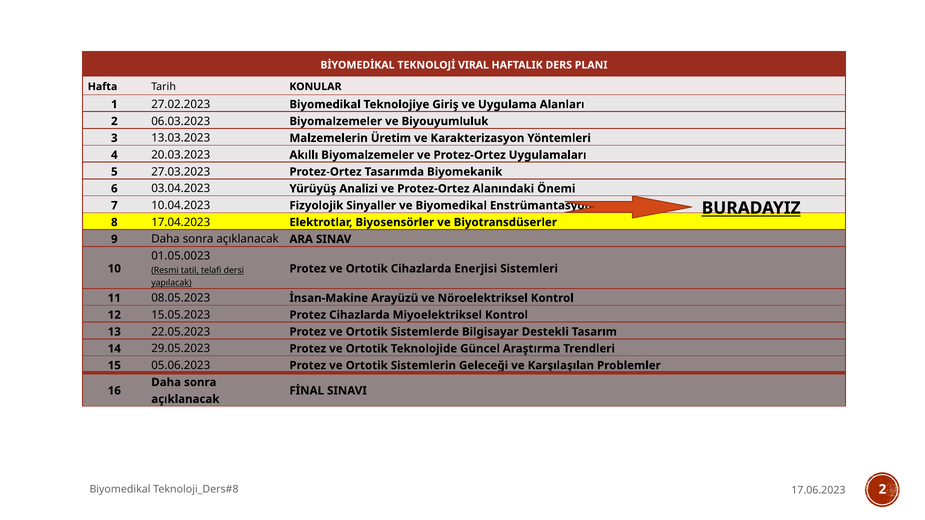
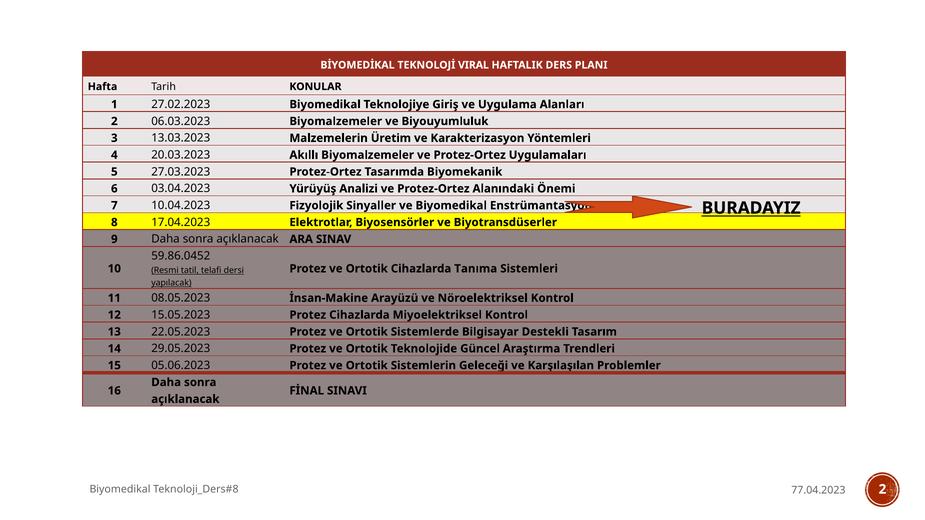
01.05.0023: 01.05.0023 -> 59.86.0452 (181, 256)
Enerjisi: Enerjisi -> Tanıma (476, 269)
17.06.2023: 17.06.2023 -> 77.04.2023 (818, 490)
